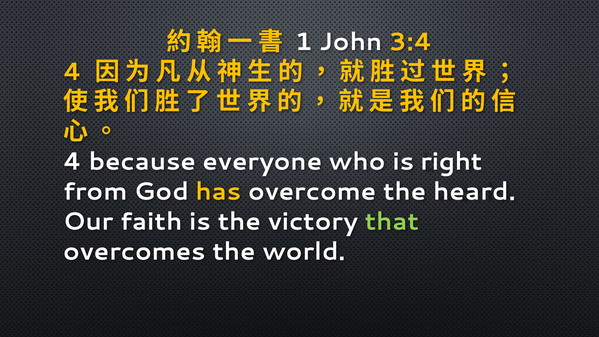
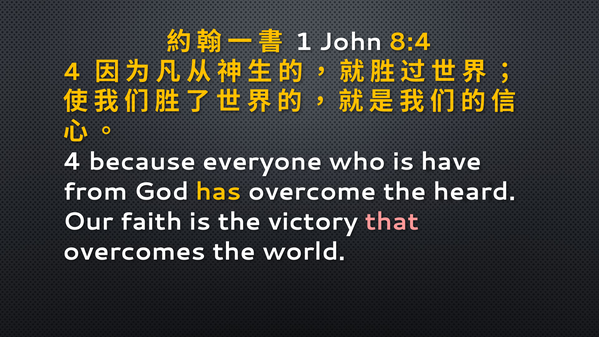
3:4: 3:4 -> 8:4 (411, 42)
right: right -> have (451, 162)
that colour: light green -> pink (392, 222)
